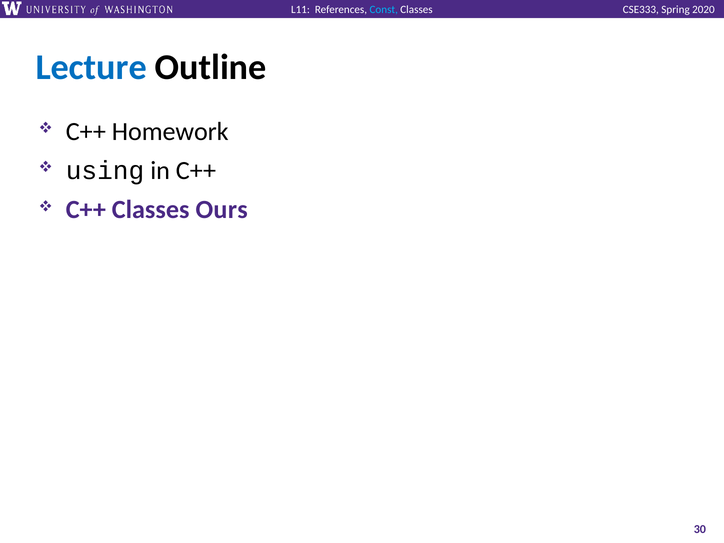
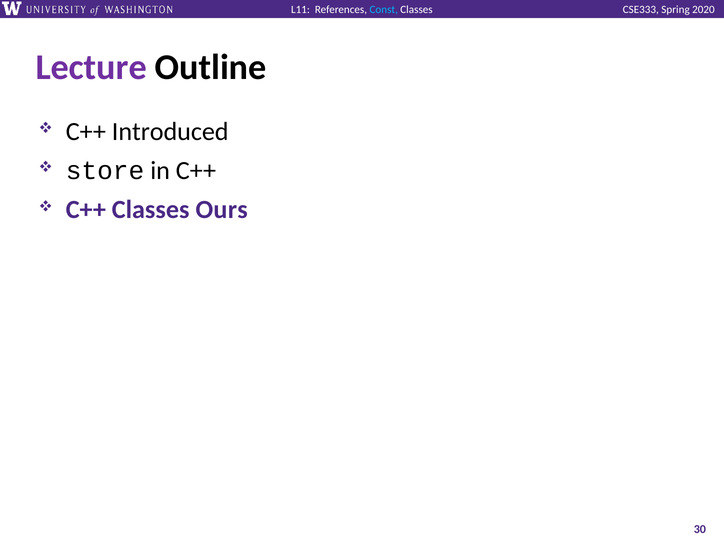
Lecture colour: blue -> purple (91, 67)
Homework: Homework -> Introduced (170, 131)
using: using -> store (105, 171)
